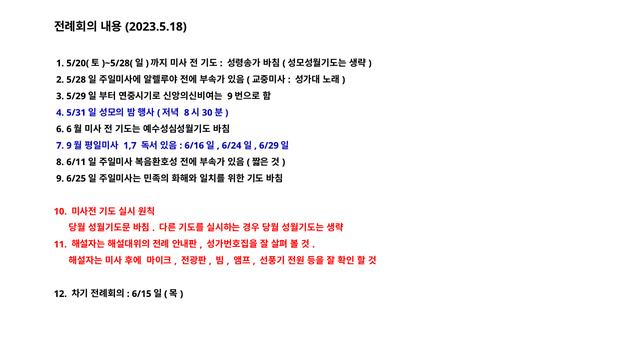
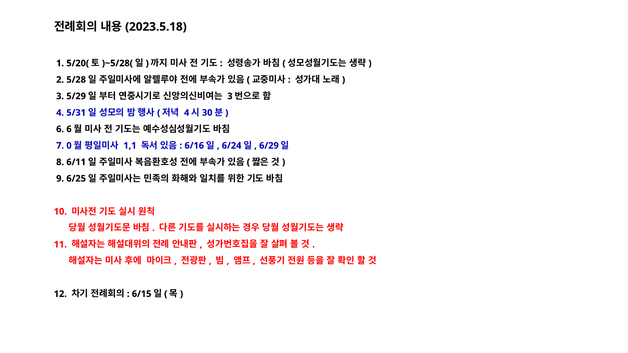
9: 9 -> 3 (230, 96)
8: 8 -> 4 (187, 113)
7 9: 9 -> 0 (69, 146)
1,7: 1,7 -> 1,1 (130, 146)
